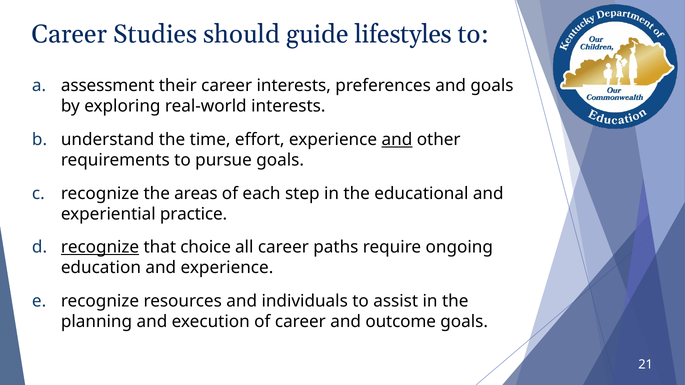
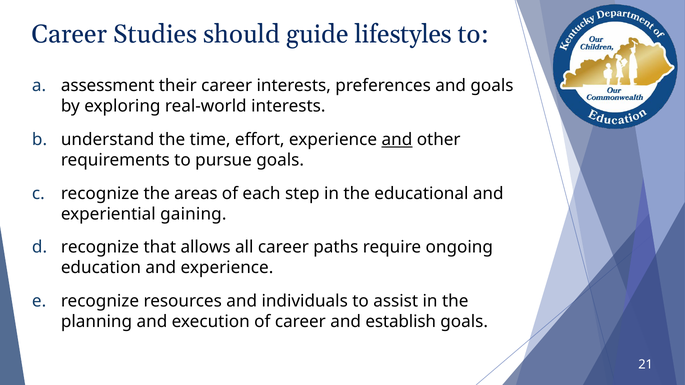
practice: practice -> gaining (193, 214)
recognize underline: present -> none (100, 247)
choice: choice -> allows (206, 247)
outcome: outcome -> establish (401, 322)
